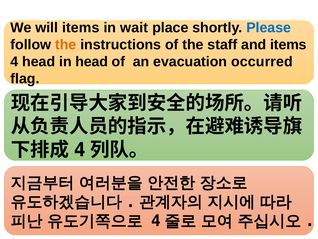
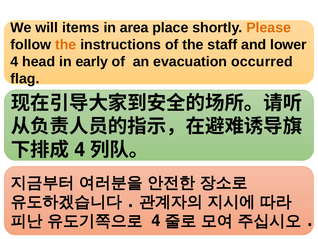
wait: wait -> area (134, 28)
Please colour: blue -> orange (269, 28)
and items: items -> lower (288, 45)
in head: head -> early (92, 62)
